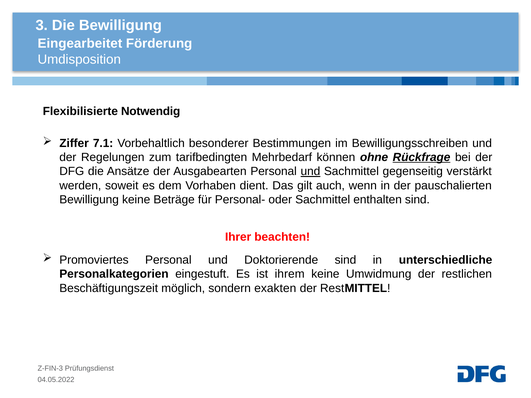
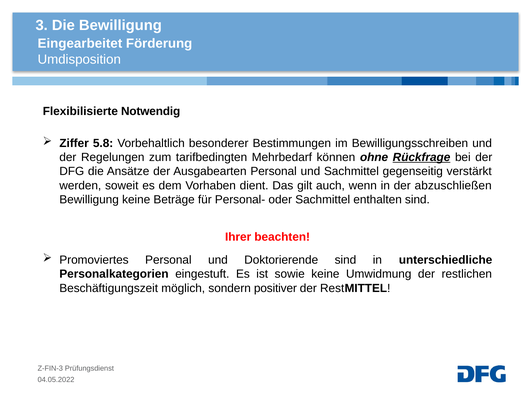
7.1: 7.1 -> 5.8 (103, 143)
und underline: present -> none (310, 172)
pauschalierten: pauschalierten -> abzuschließen (453, 186)
ihrem: ihrem -> sowie (290, 274)
exakten: exakten -> positiver (275, 288)
